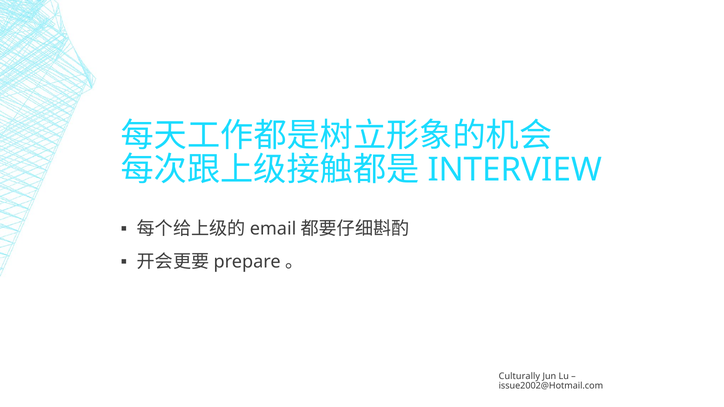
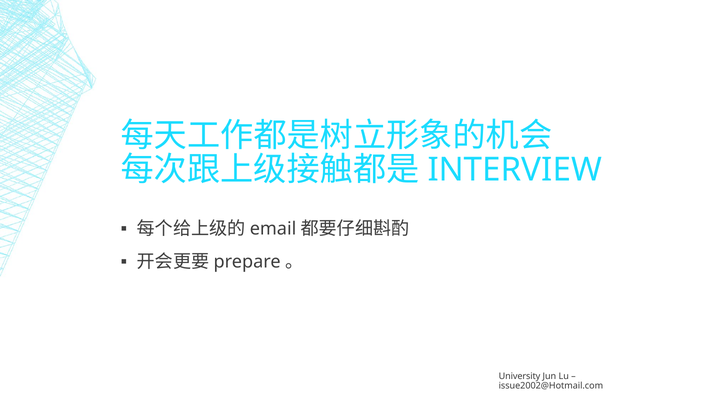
Culturally: Culturally -> University (519, 376)
